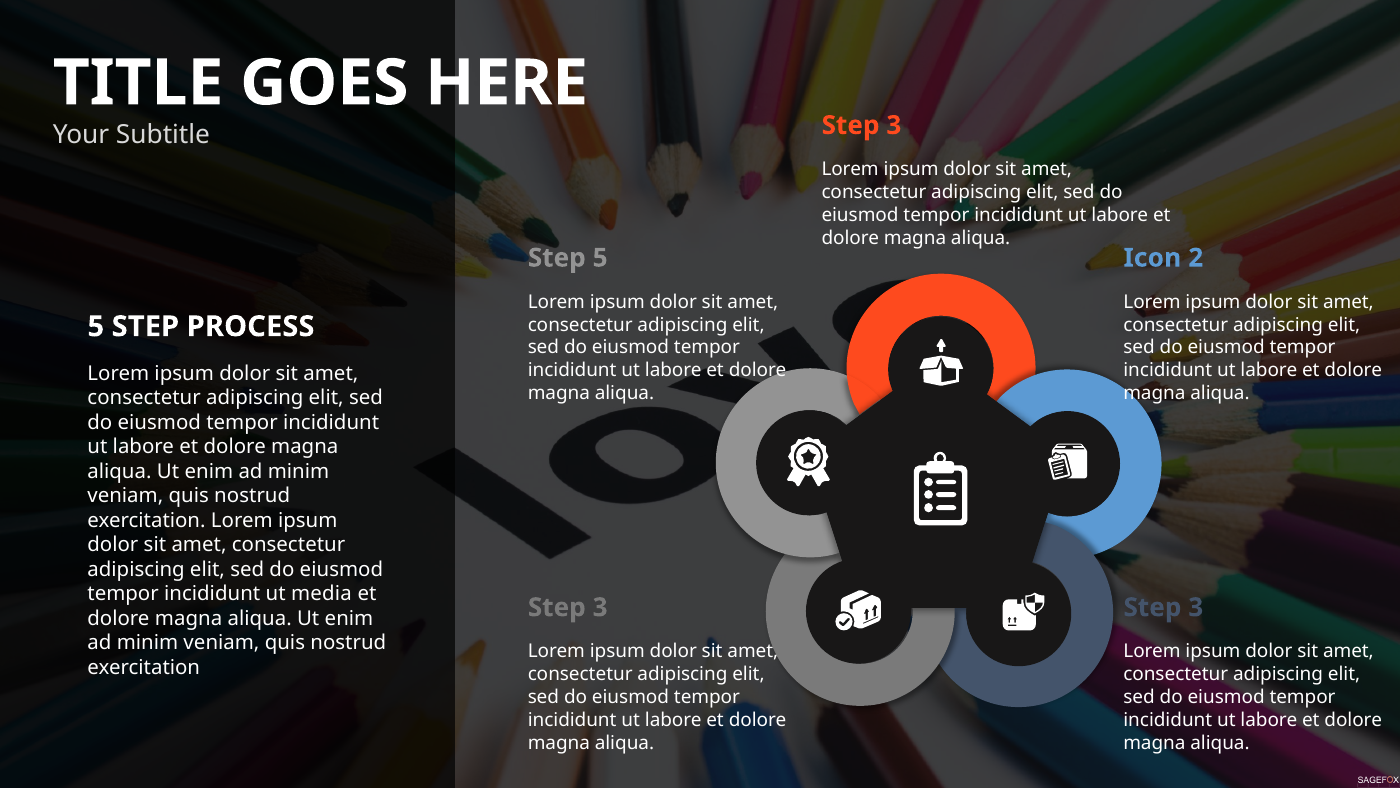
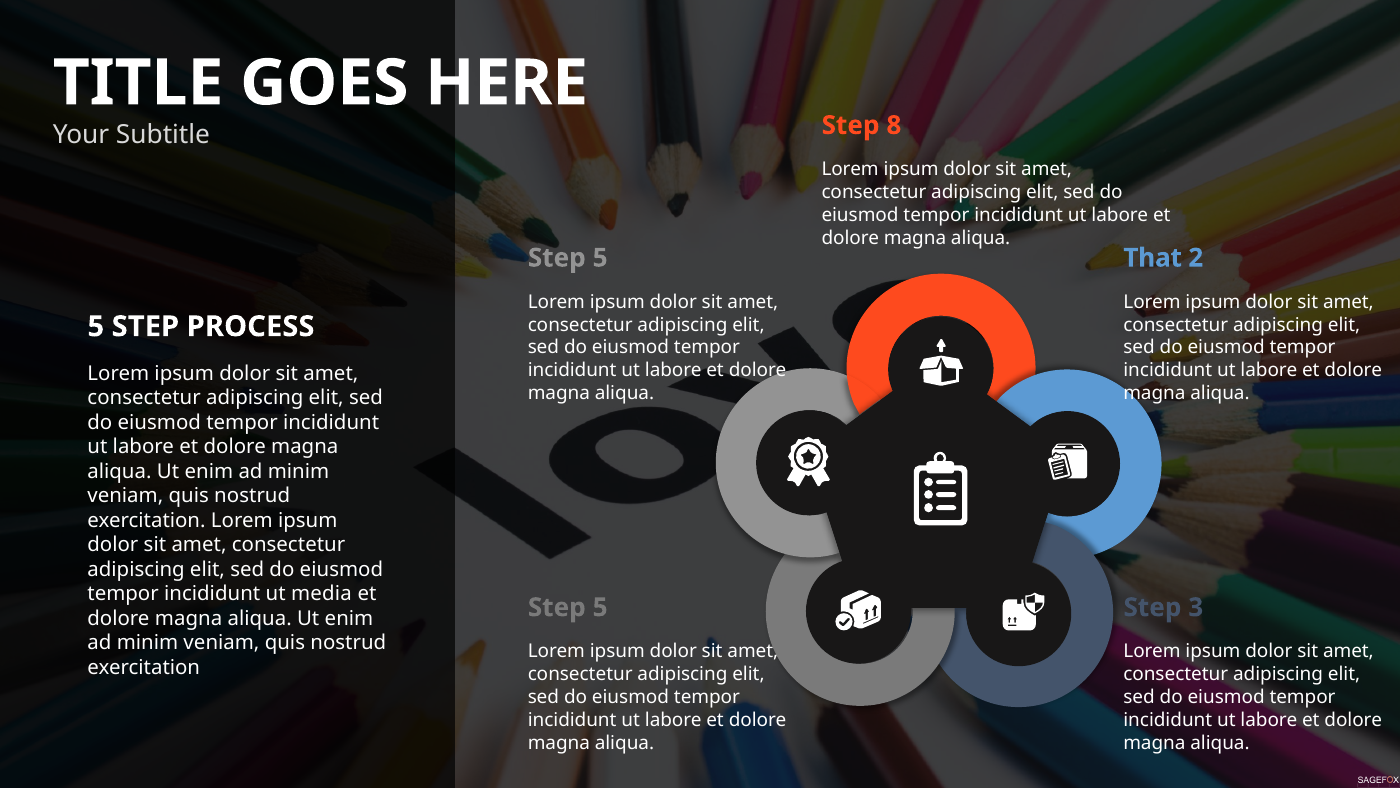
3: 3 -> 8 (894, 125)
Icon: Icon -> That (1153, 258)
3: 3 -> 5 (600, 607)
